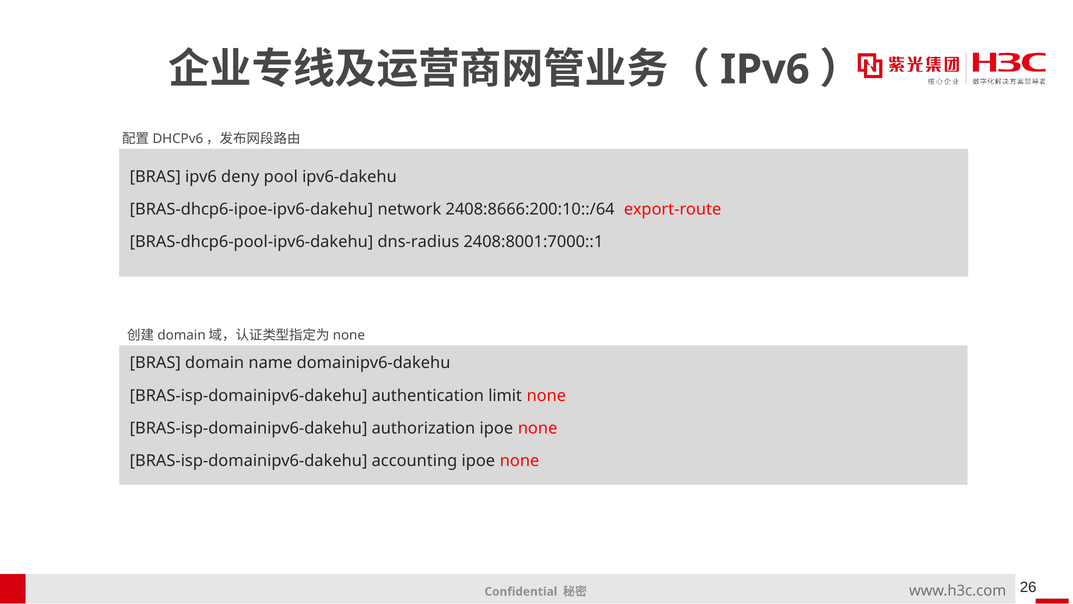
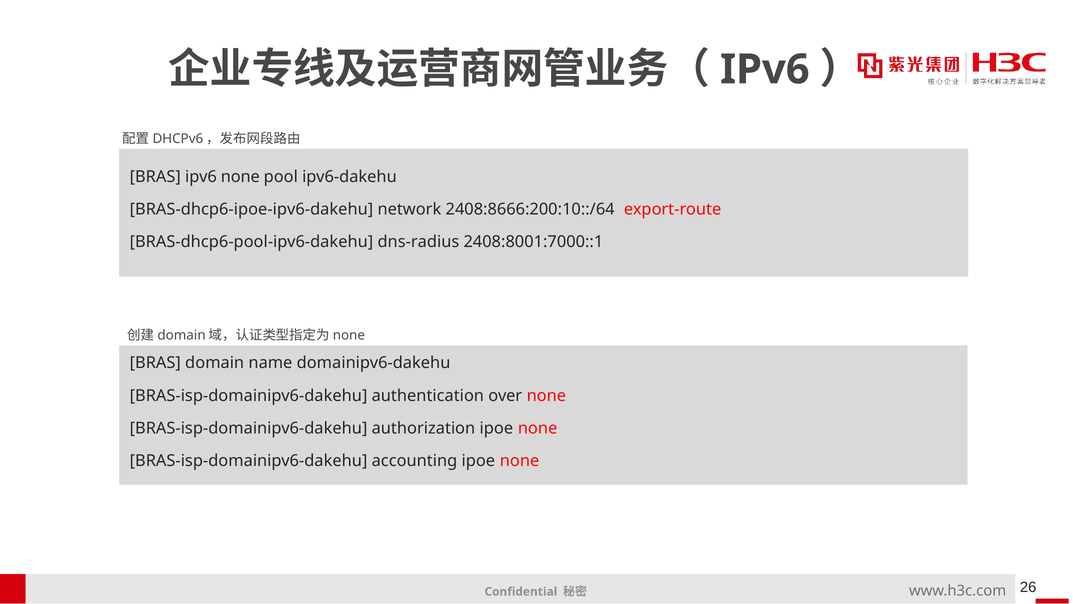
ipv6 deny: deny -> none (240, 177)
limit: limit -> over (505, 395)
